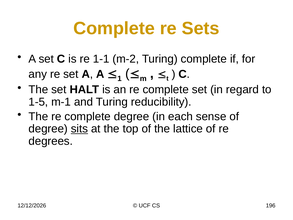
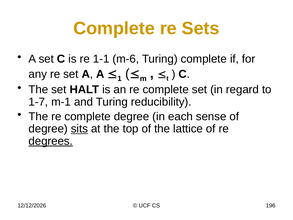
m-2: m-2 -> m-6 (126, 59)
1-5: 1-5 -> 1-7 (38, 102)
degrees underline: none -> present (51, 141)
